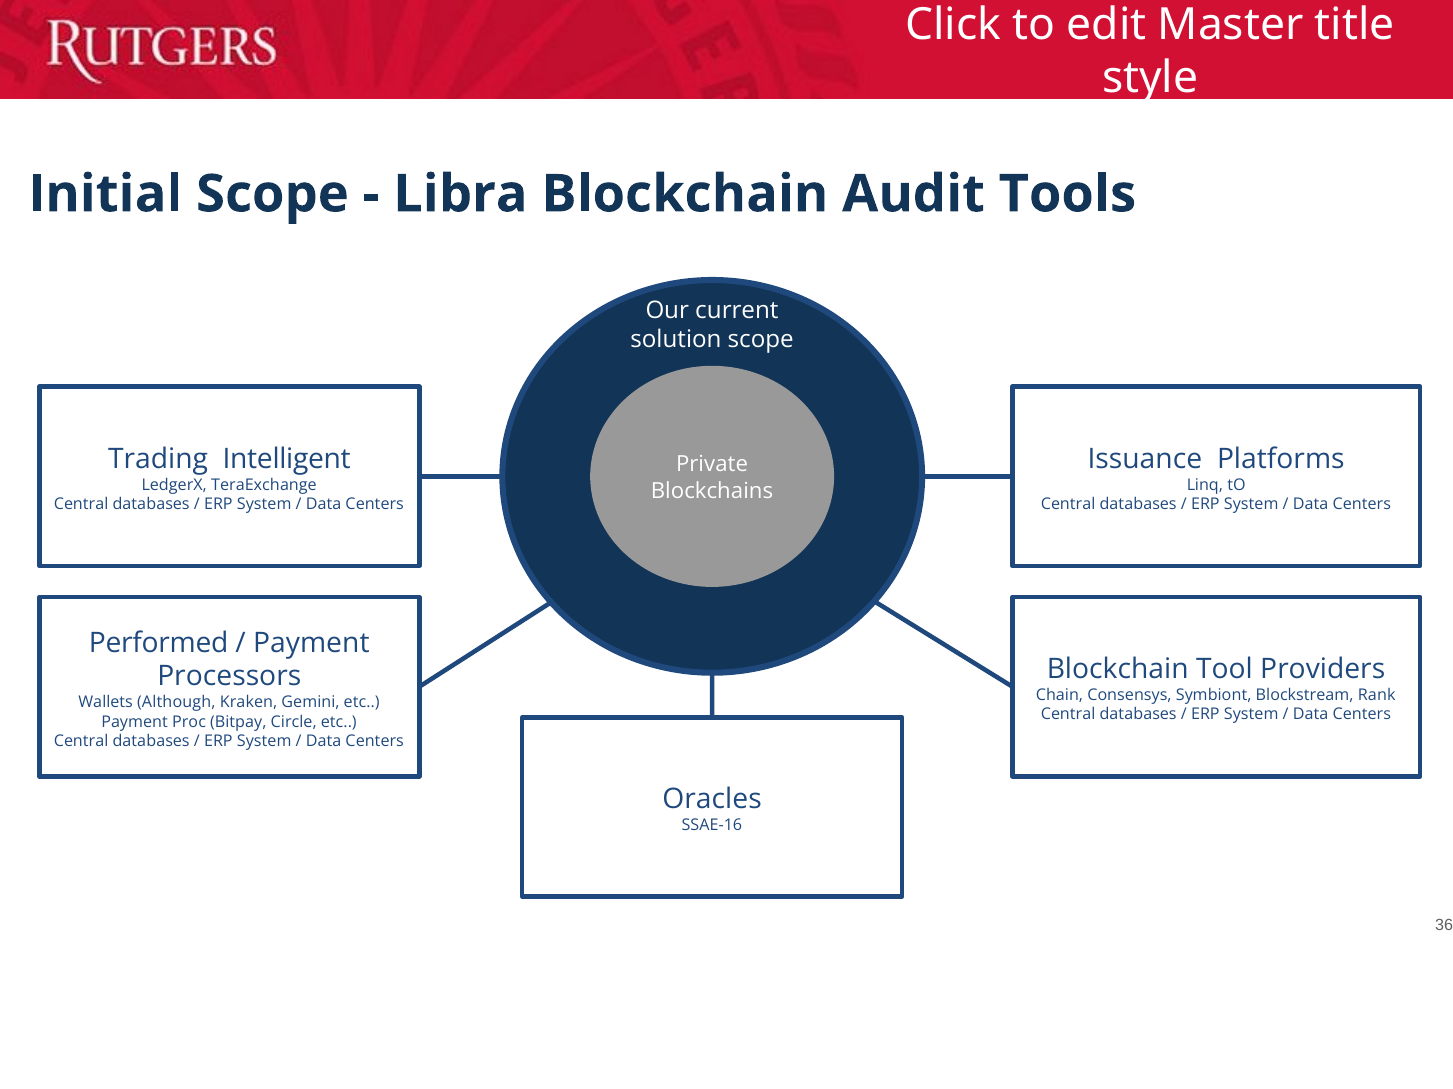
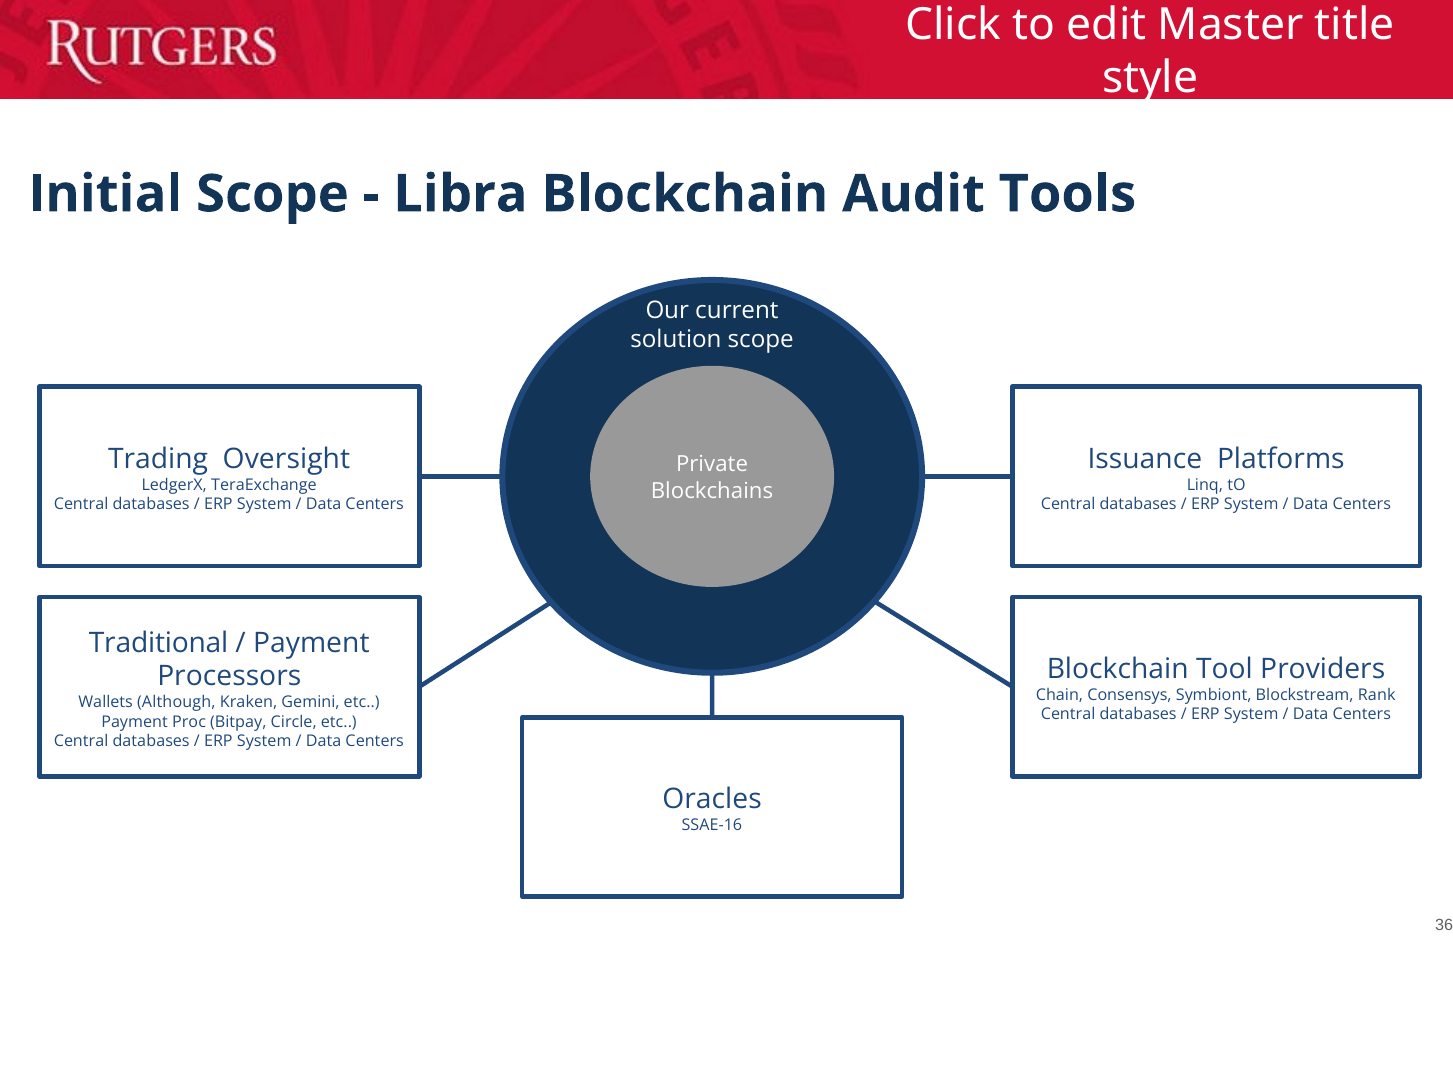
Intelligent: Intelligent -> Oversight (286, 459)
Performed: Performed -> Traditional (159, 643)
